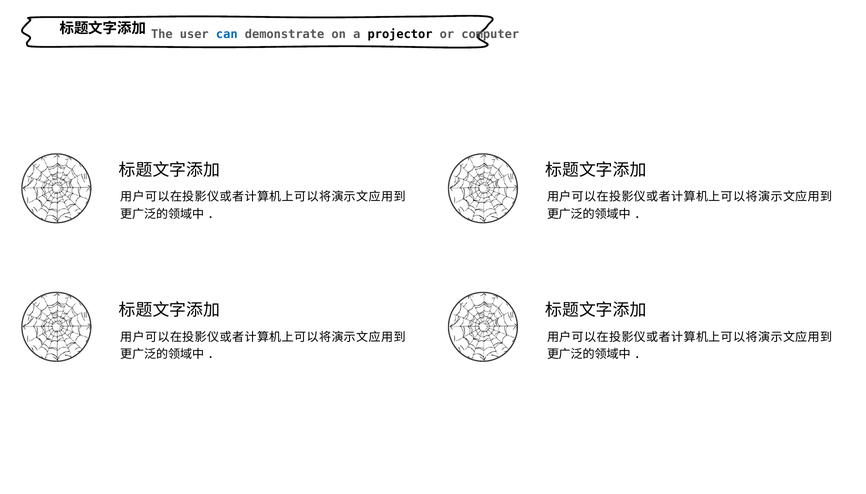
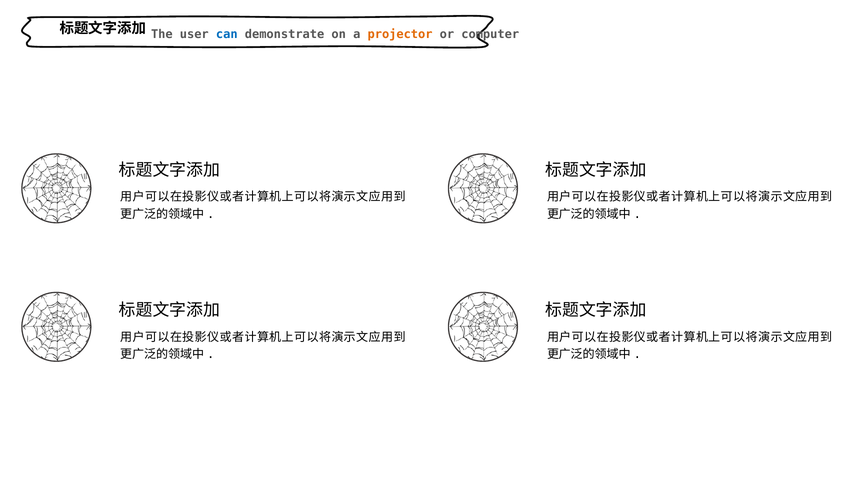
projector colour: black -> orange (400, 34)
